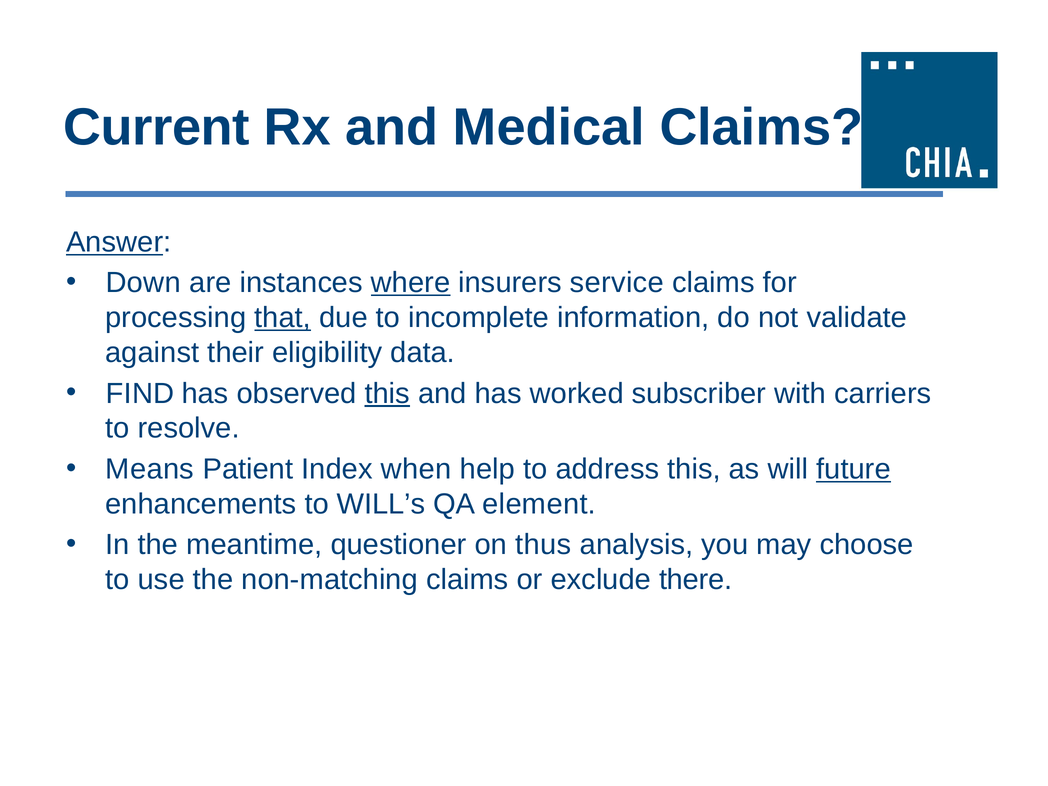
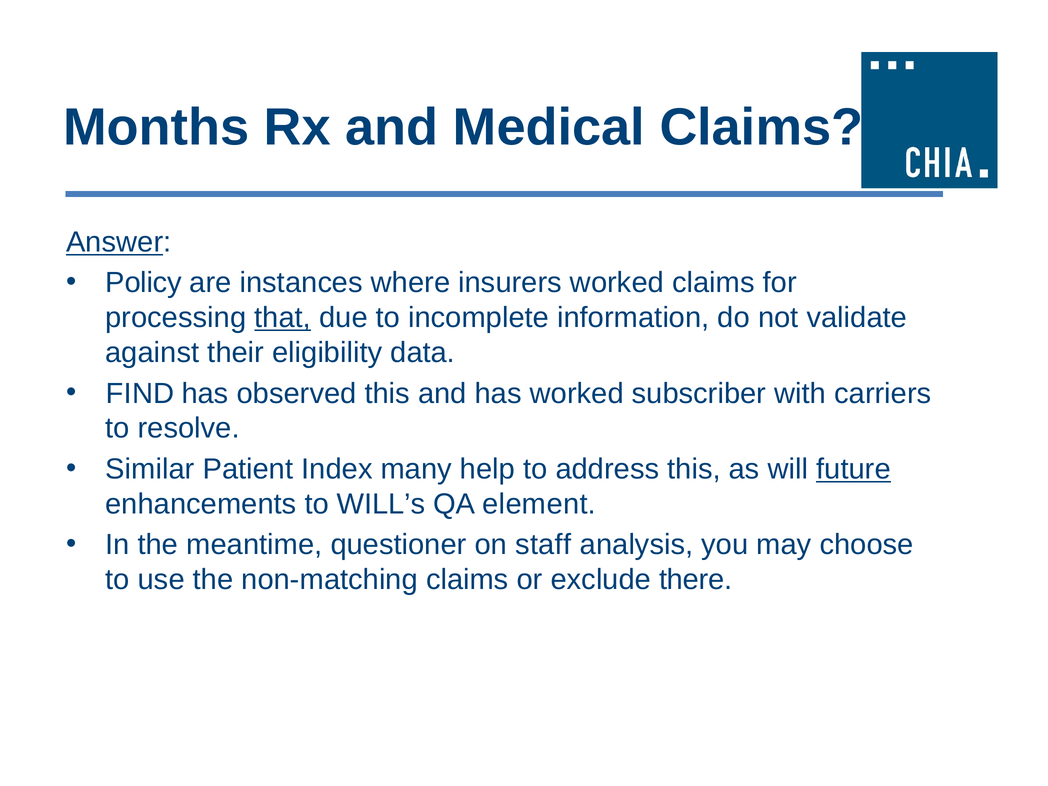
Current: Current -> Months (156, 127)
Down: Down -> Policy (144, 283)
where underline: present -> none (411, 283)
insurers service: service -> worked (617, 283)
this underline: present -> none (387, 393)
Means: Means -> Similar (150, 469)
when: when -> many (416, 469)
thus: thus -> staff (543, 545)
